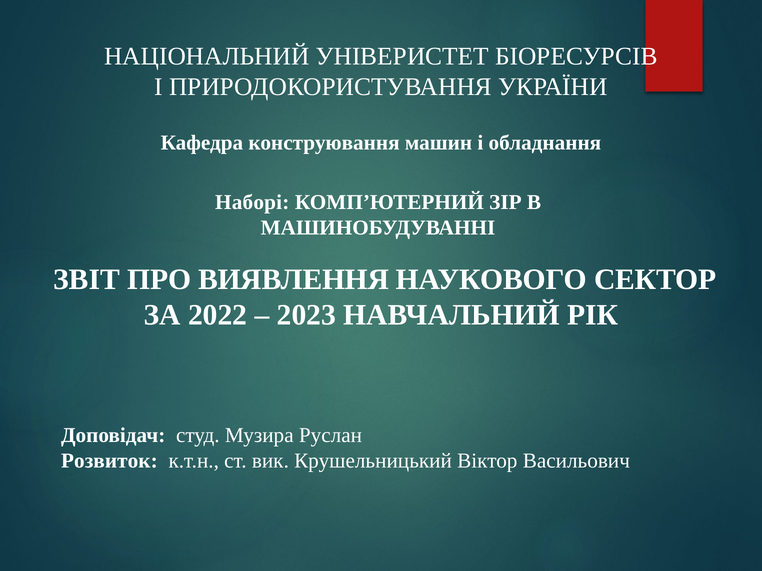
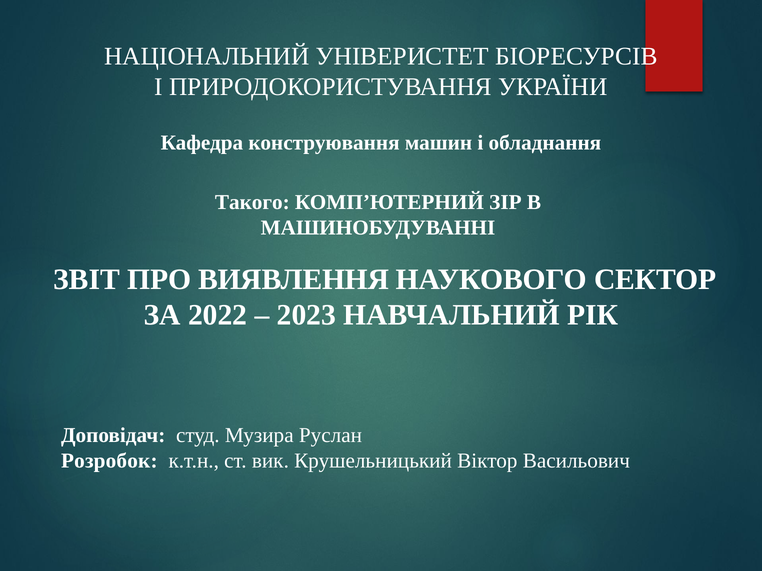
Наборі: Наборі -> Такого (252, 202)
Розвиток: Розвиток -> Розробок (109, 461)
